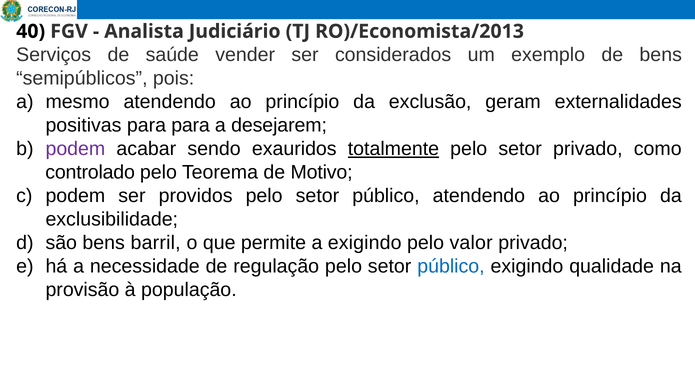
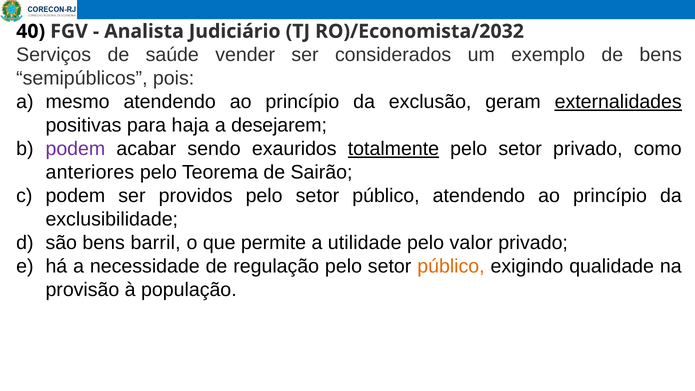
RO)/Economista/2013: RO)/Economista/2013 -> RO)/Economista/2032 (420, 31)
externalidades underline: none -> present (618, 102)
para para: para -> haja (190, 125)
controlado: controlado -> anteriores (90, 172)
Motivo: Motivo -> Sairão (322, 172)
a exigindo: exigindo -> utilidade (365, 243)
público colour: blue -> orange (451, 266)
